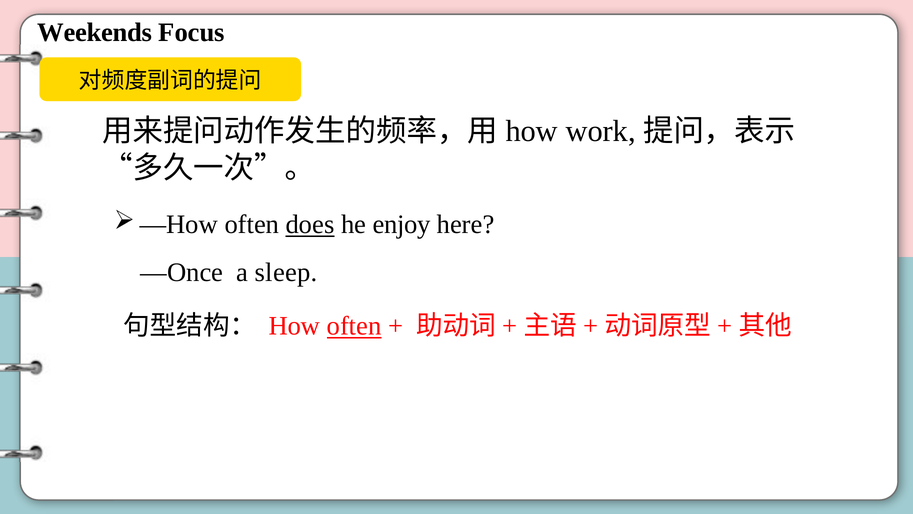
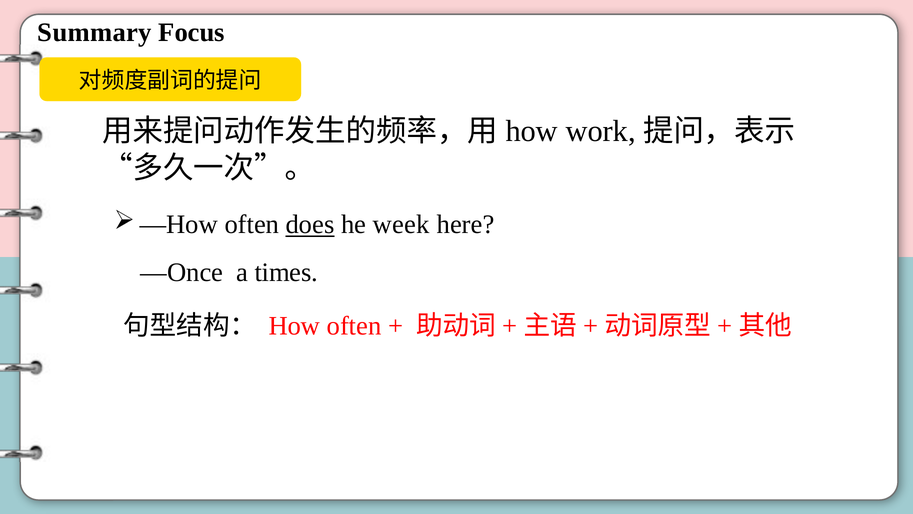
Weekends: Weekends -> Summary (94, 32)
enjoy: enjoy -> week (401, 224)
sleep: sleep -> times (286, 272)
often underline: present -> none (354, 326)
